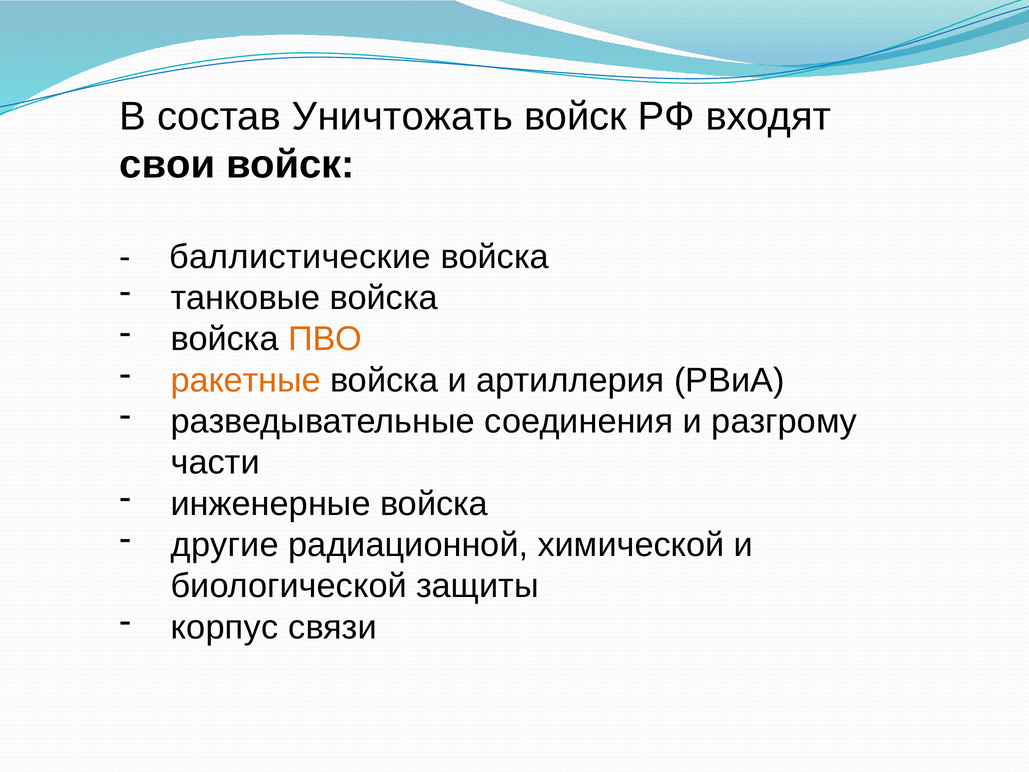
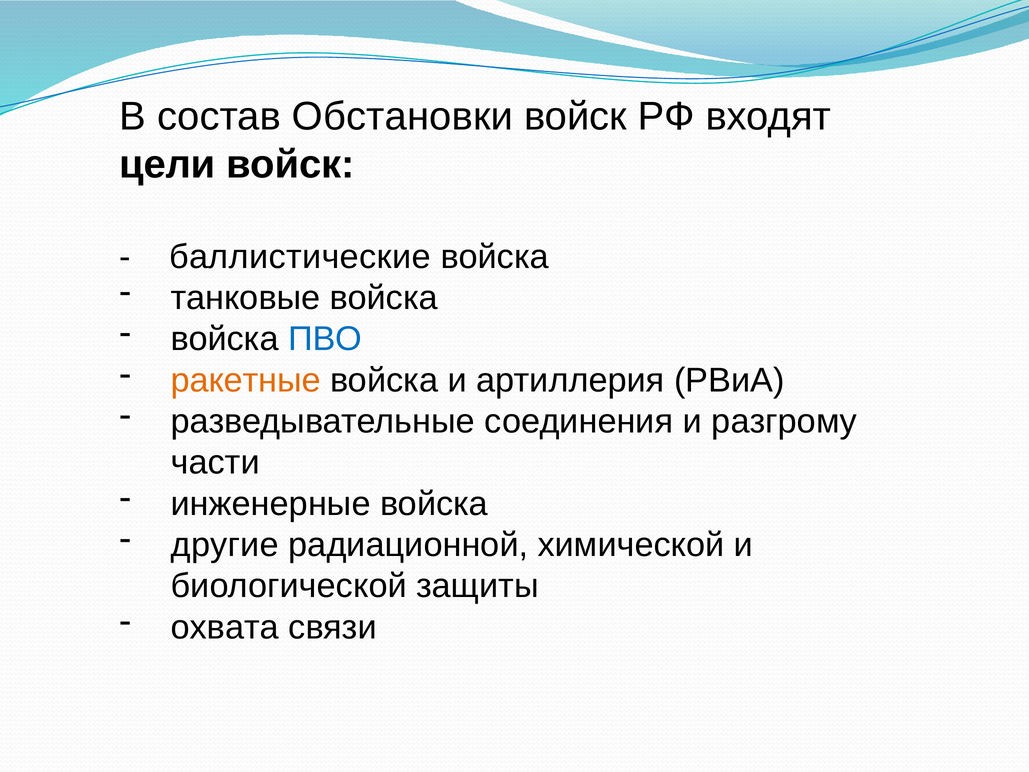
Уничтожать: Уничтожать -> Обстановки (402, 116)
свои: свои -> цели (167, 164)
ПВО colour: orange -> blue (325, 339)
корпус: корпус -> охвата (225, 627)
